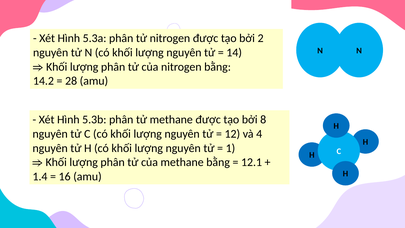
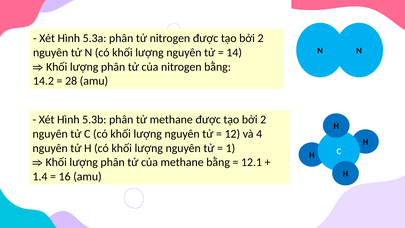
8: 8 -> 2 (263, 120)
